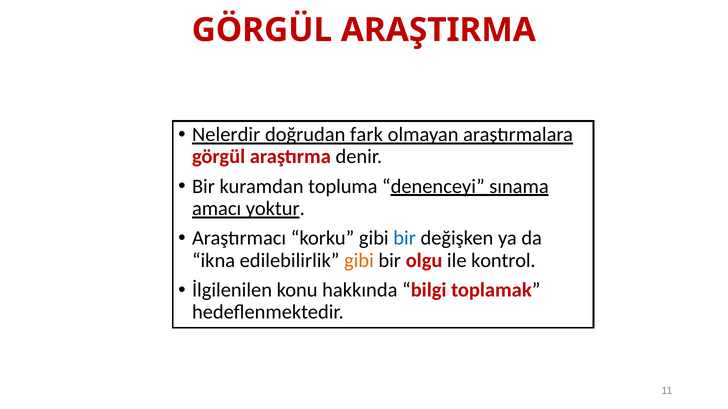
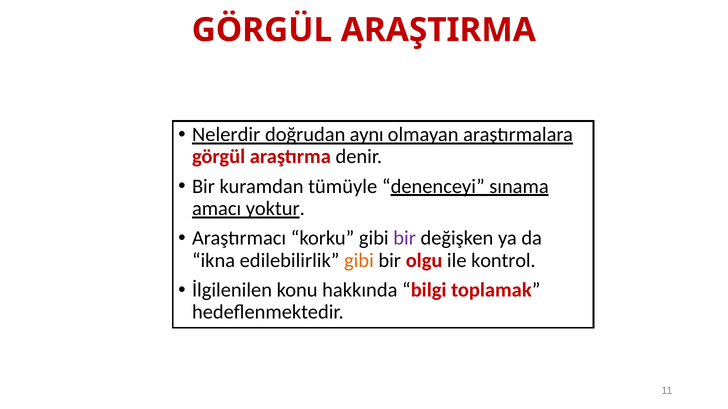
fark: fark -> aynı (367, 135)
topluma: topluma -> tümüyle (343, 187)
bir colour: blue -> purple (405, 239)
